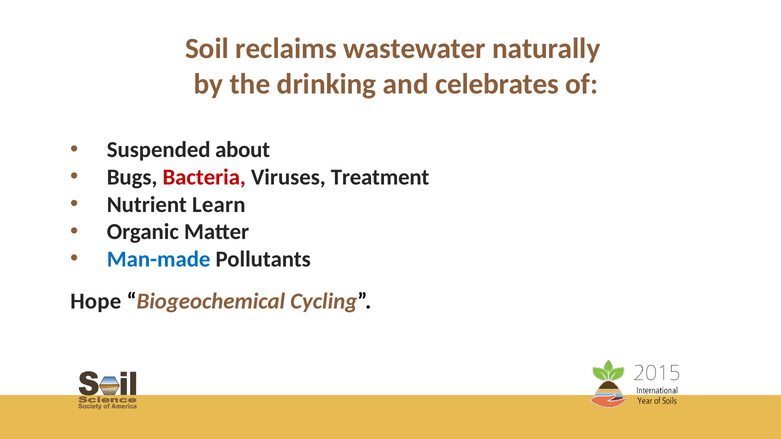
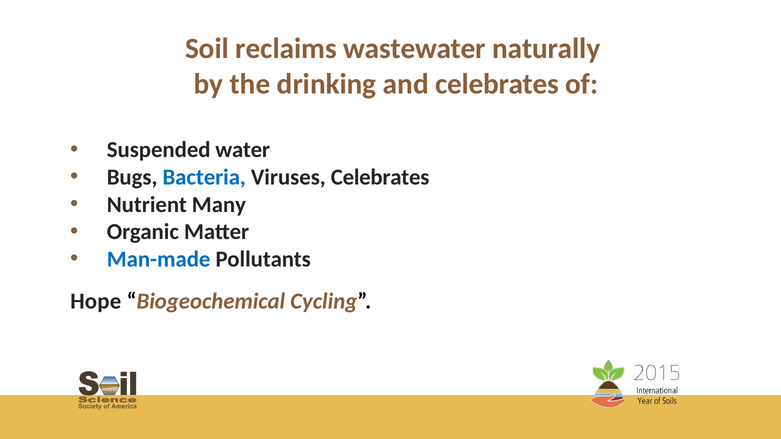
about: about -> water (243, 150)
Bacteria colour: red -> blue (204, 177)
Viruses Treatment: Treatment -> Celebrates (380, 177)
Learn: Learn -> Many (219, 205)
